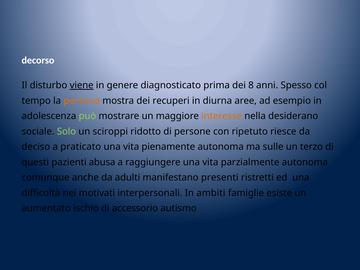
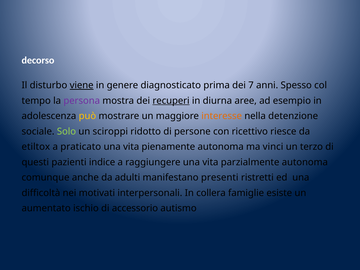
8: 8 -> 7 (251, 85)
persona colour: orange -> purple (82, 101)
recuperi underline: none -> present (171, 101)
può colour: light green -> yellow (87, 116)
desiderano: desiderano -> detenzione (293, 116)
ripetuto: ripetuto -> ricettivo (250, 131)
deciso: deciso -> etiltox (36, 147)
sulle: sulle -> vinci (273, 147)
abusa: abusa -> indice (102, 162)
ambiti: ambiti -> collera (211, 193)
